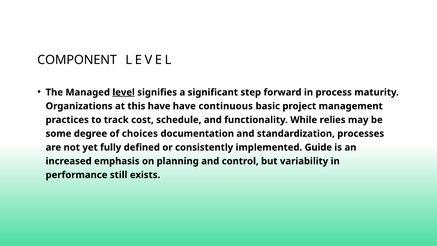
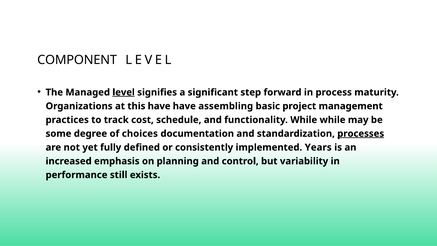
continuous: continuous -> assembling (226, 106)
While relies: relies -> while (333, 120)
processes underline: none -> present (361, 134)
Guide: Guide -> Years (318, 147)
